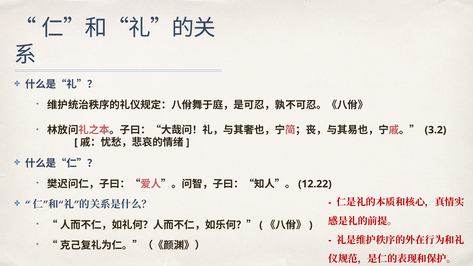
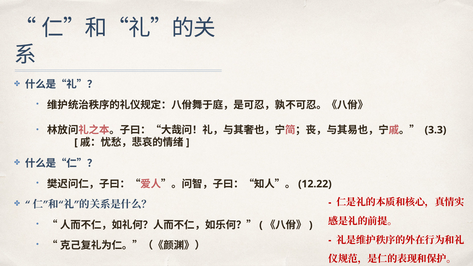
3.2: 3.2 -> 3.3 (435, 130)
